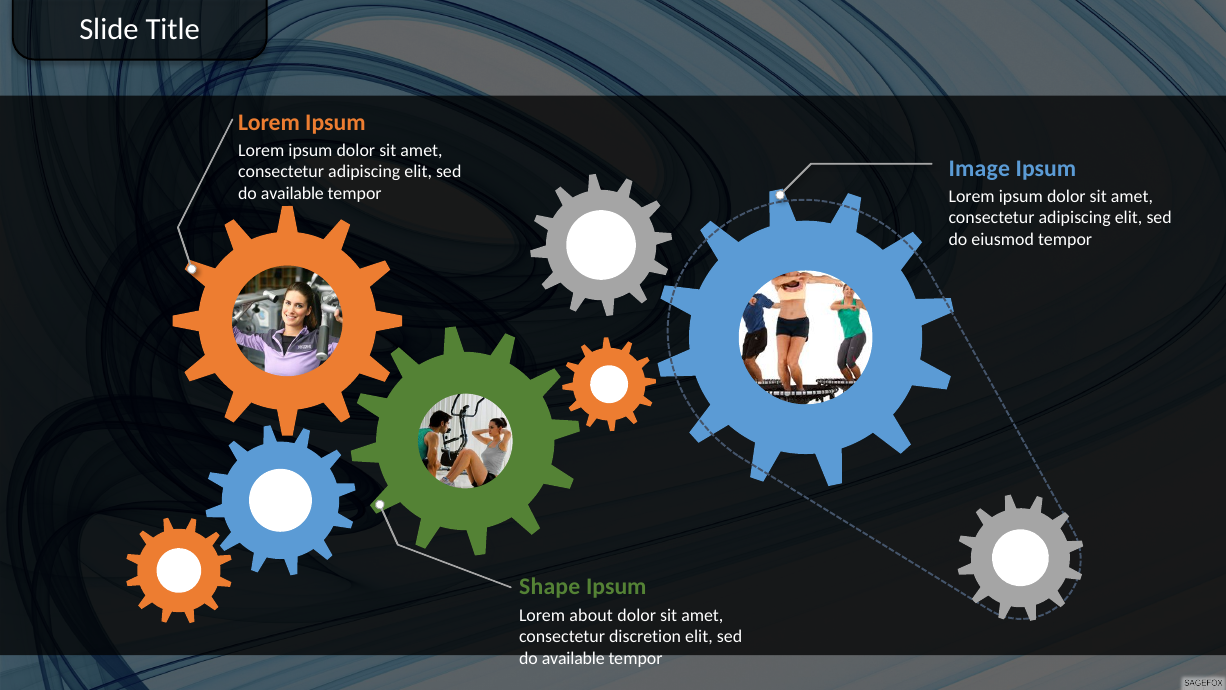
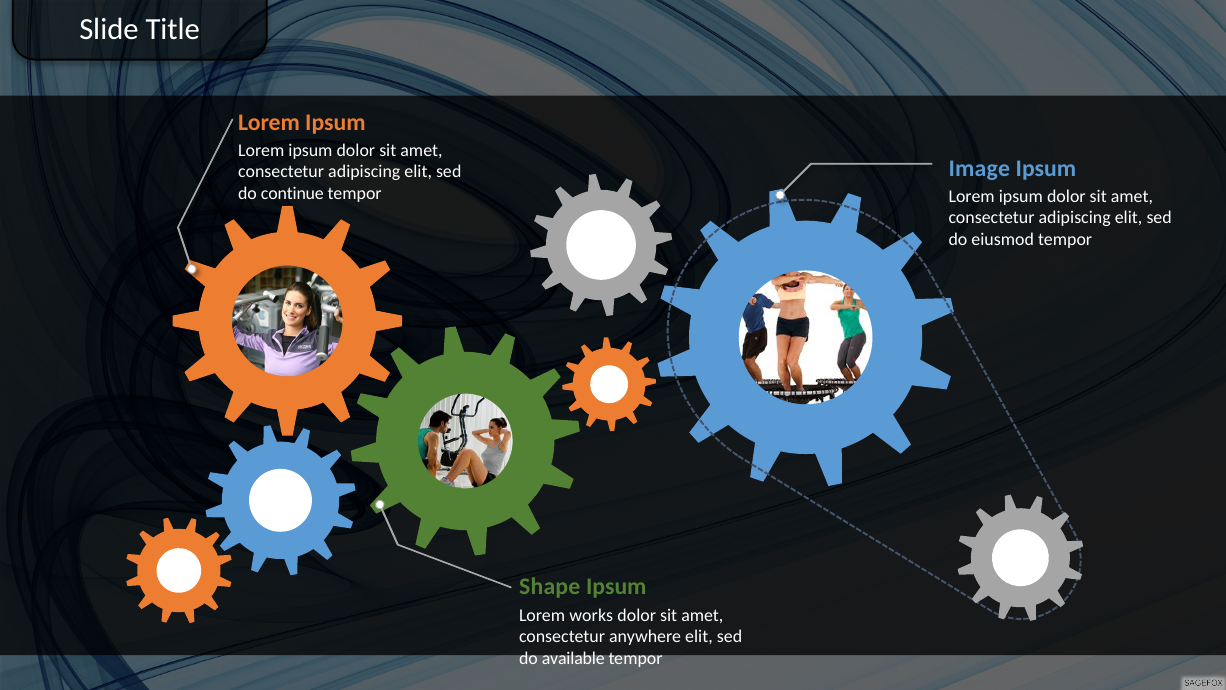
available: available -> continue (292, 193)
about: about -> works (591, 615)
discretion: discretion -> anywhere (645, 636)
